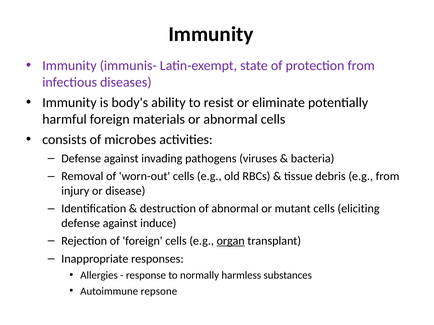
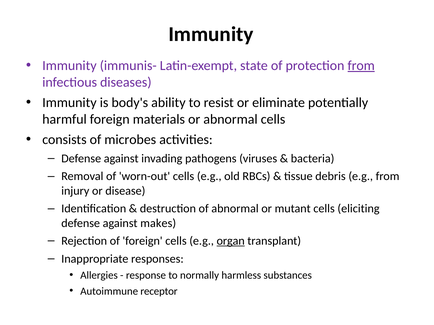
from underline: none -> present (361, 66)
induce: induce -> makes (158, 223)
repsone: repsone -> receptor (159, 292)
